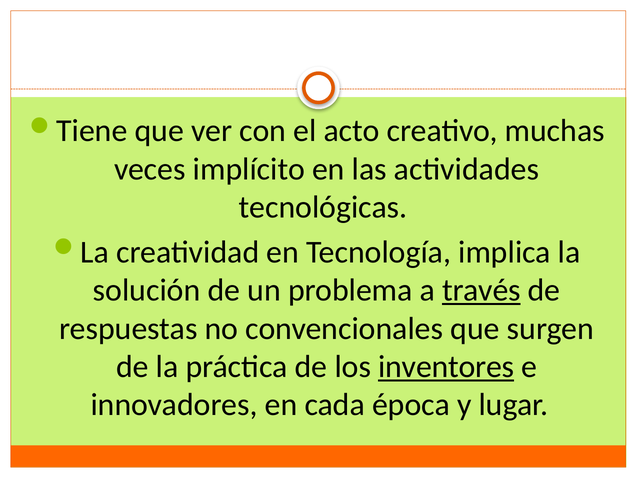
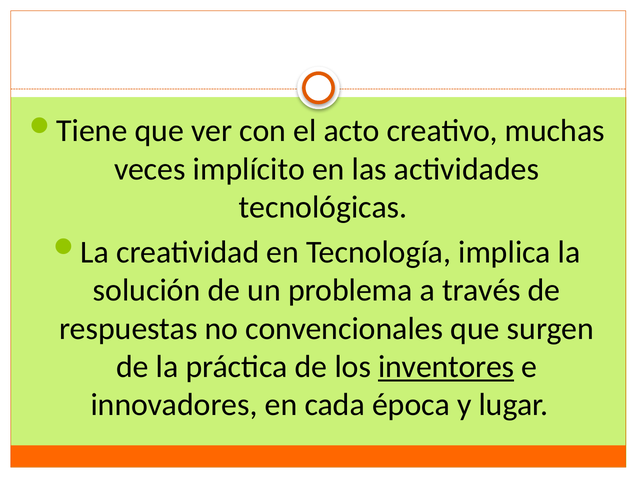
través underline: present -> none (481, 290)
